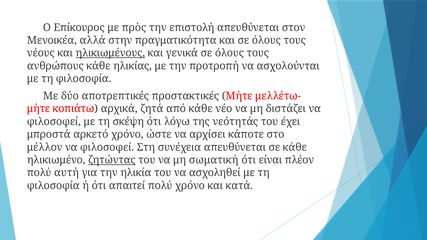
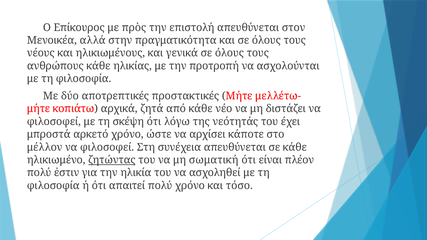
ηλικιωμένους underline: present -> none (110, 53)
αυτή: αυτή -> ἐστιν (67, 173)
κατά: κατά -> τόσο (239, 186)
